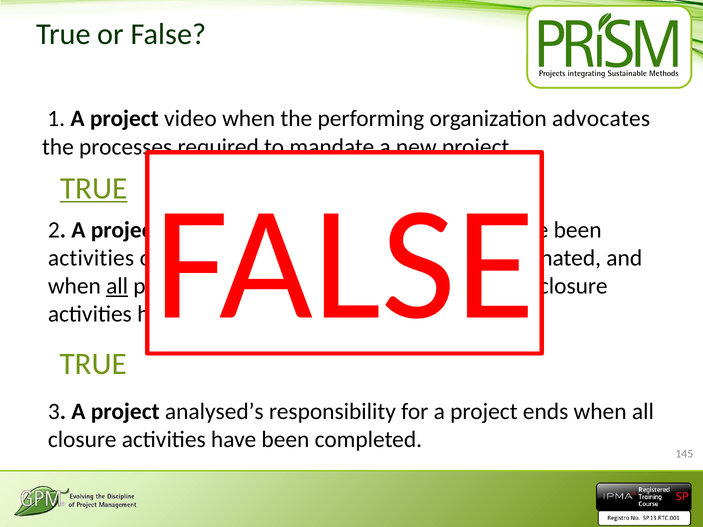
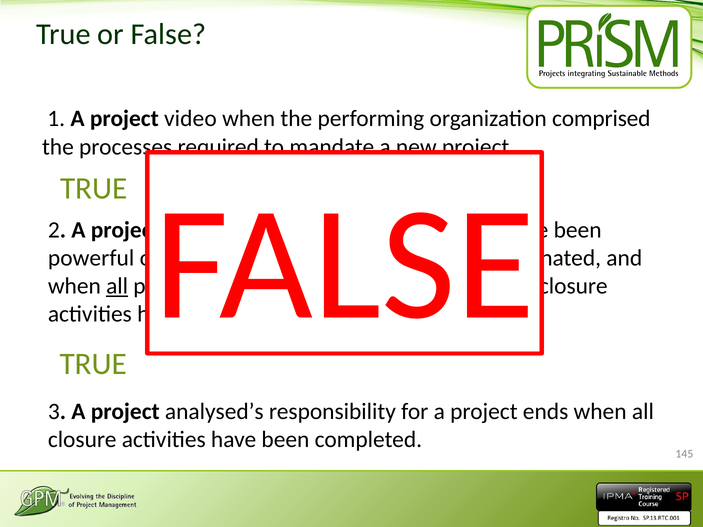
advocates: advocates -> comprised (601, 119)
TRUE underline: present -> none (94, 188)
activities: activities -> powerful (91, 258)
